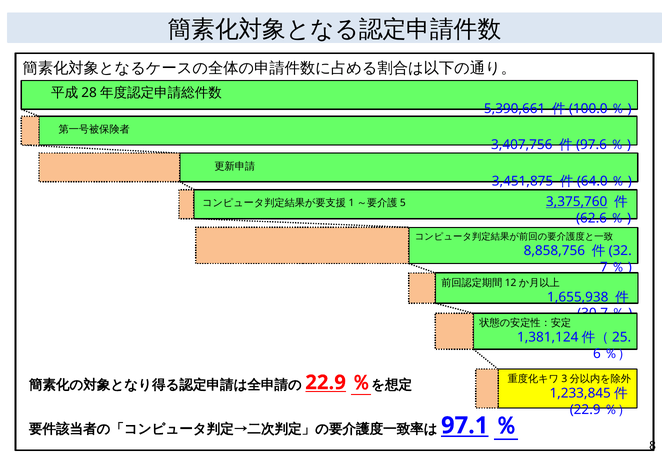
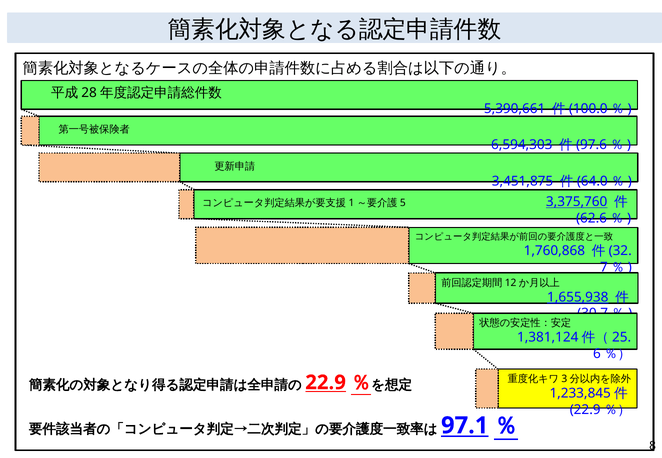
3,407,756: 3,407,756 -> 6,594,303 (522, 145)
8,858,756: 8,858,756 -> 1,760,868 (554, 251)
1,655,938 underline: none -> present (578, 297)
